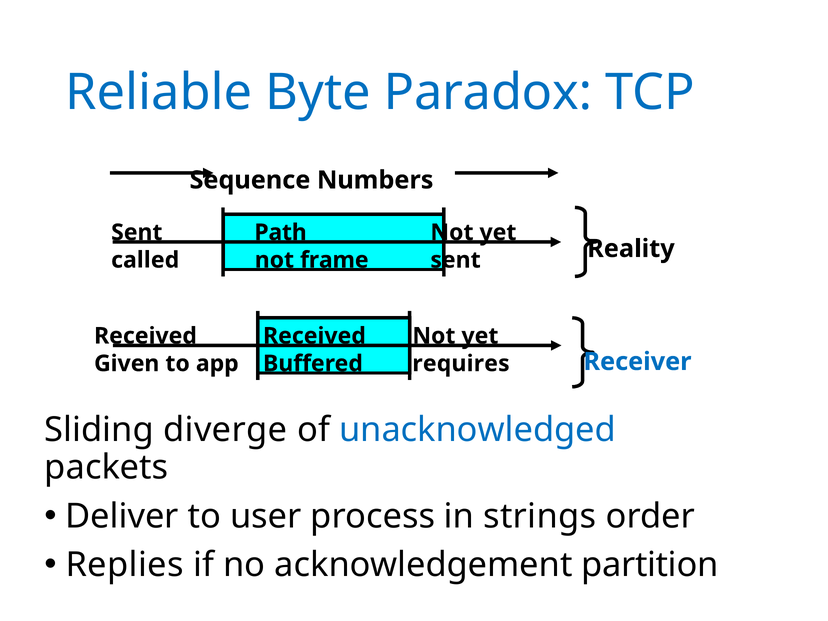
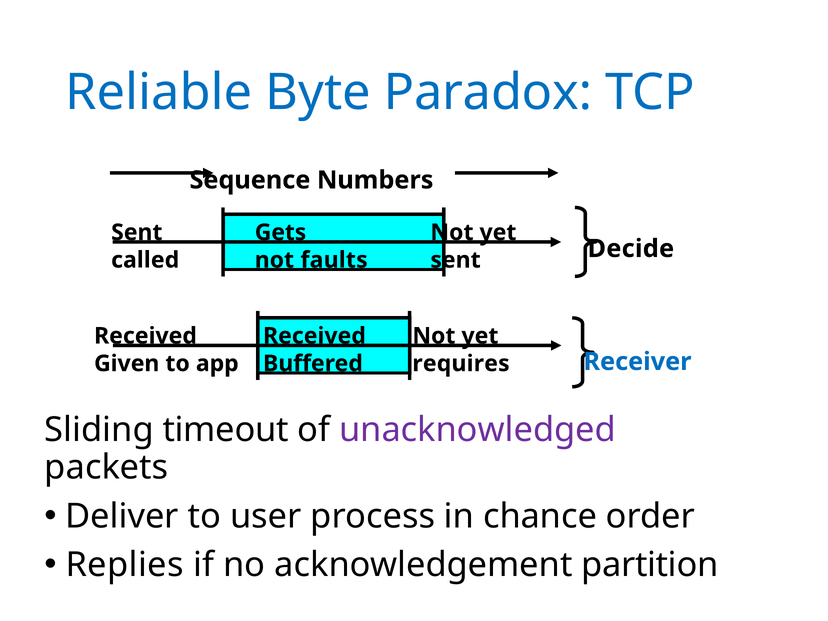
Path: Path -> Gets (281, 232)
frame: frame -> faults (334, 260)
Reality: Reality -> Decide (631, 249)
diverge: diverge -> timeout (226, 430)
unacknowledged colour: blue -> purple (477, 430)
strings: strings -> chance (540, 516)
